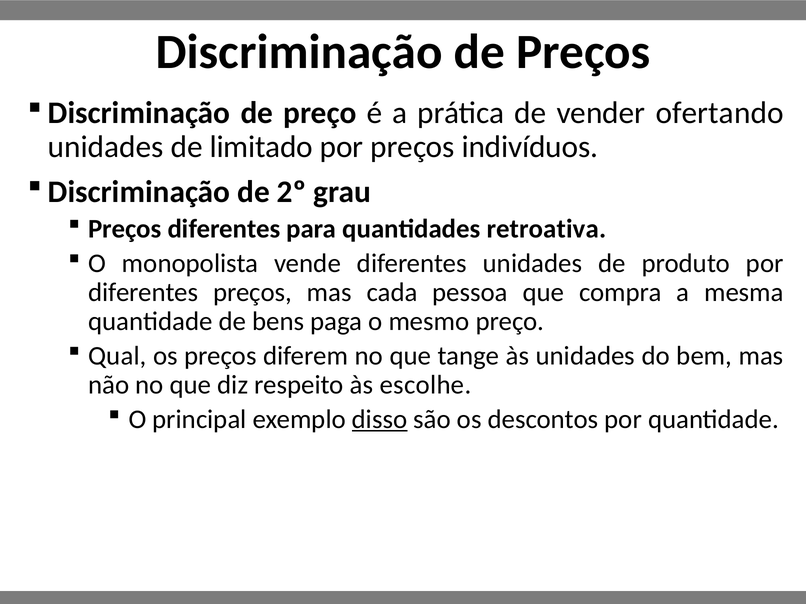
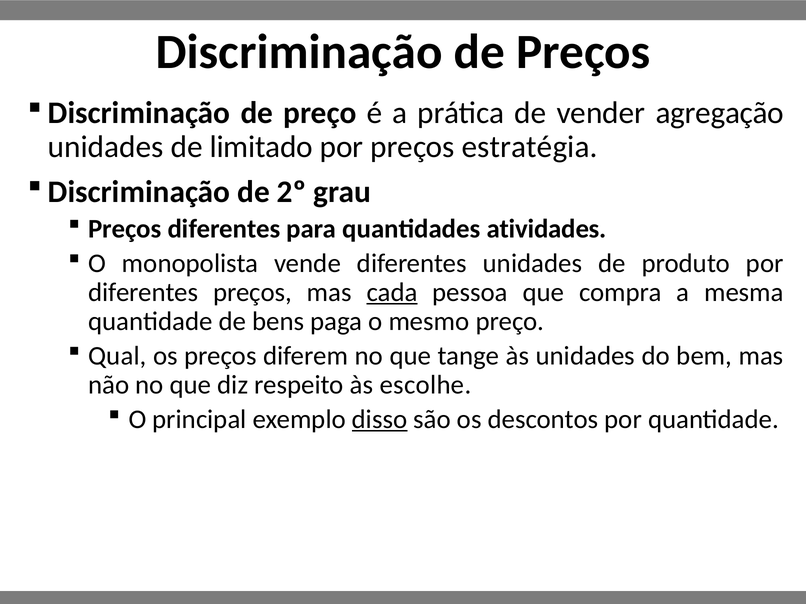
ofertando: ofertando -> agregação (720, 113)
indivíduos: indivíduos -> estratégia (530, 147)
retroativa: retroativa -> atividades (547, 229)
cada underline: none -> present (392, 293)
